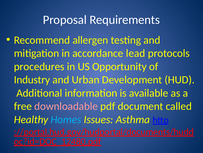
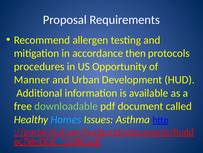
lead: lead -> then (136, 53)
Industry: Industry -> Manner (32, 79)
downloadable colour: pink -> light green (66, 106)
